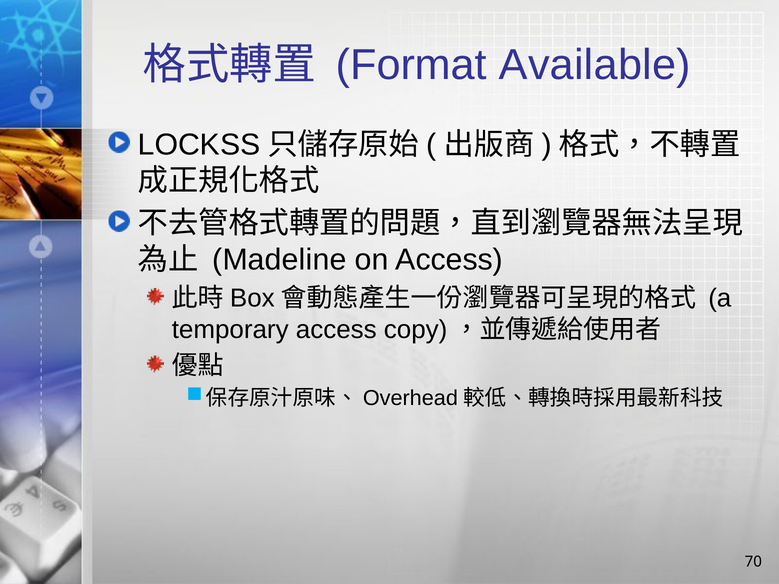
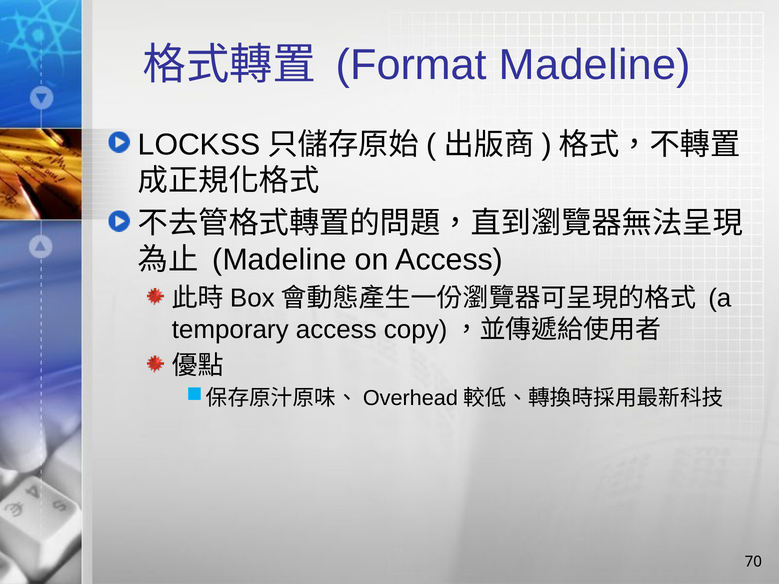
Format Available: Available -> Madeline (595, 65)
